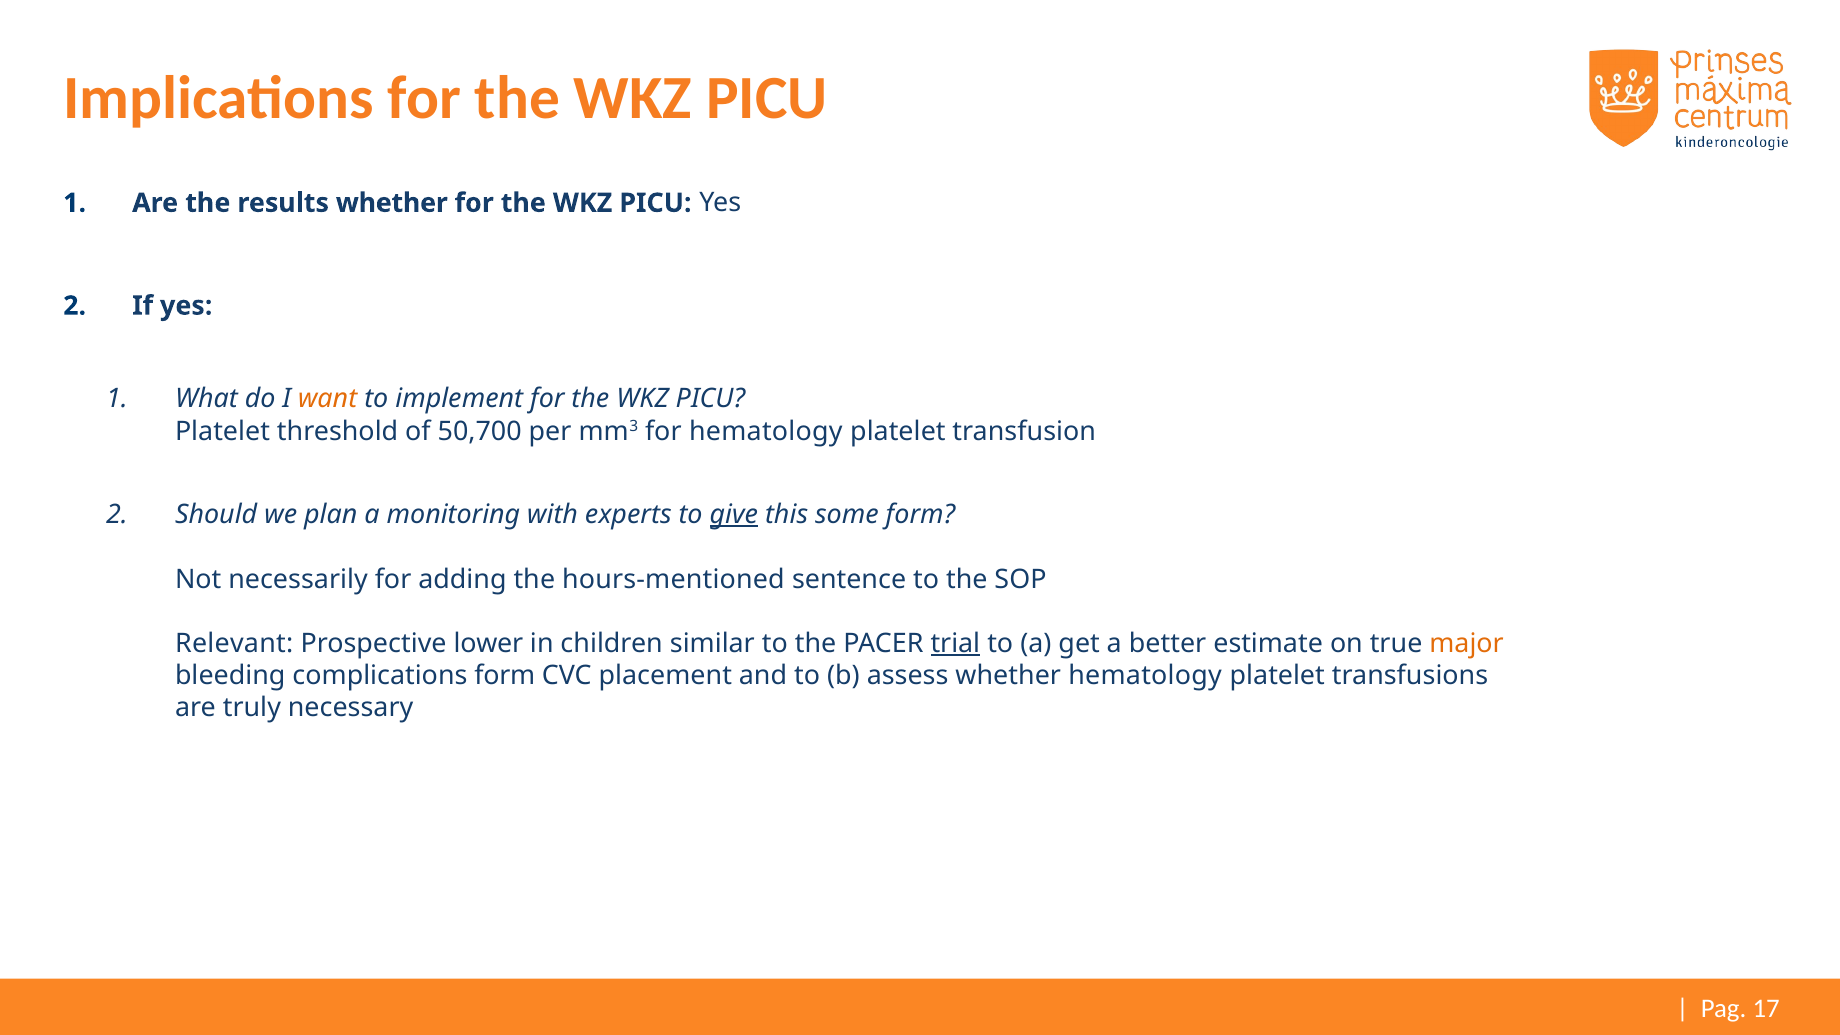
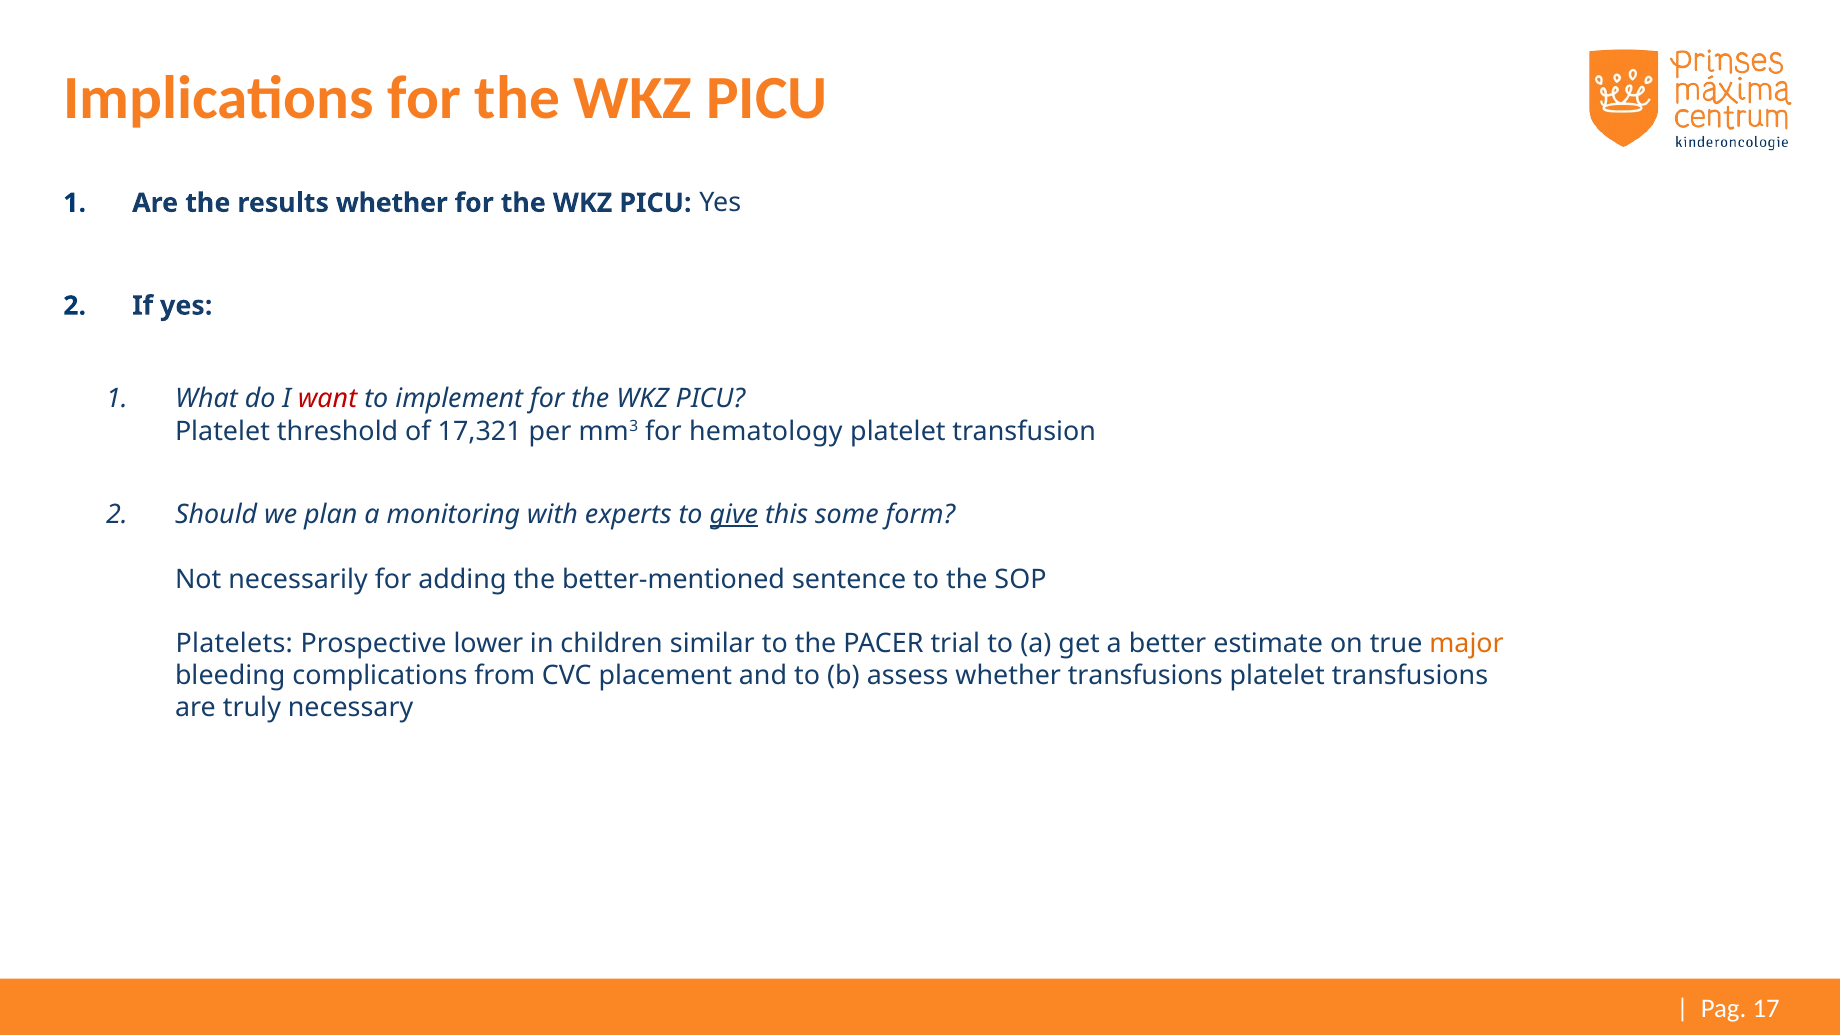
want colour: orange -> red (328, 399)
50,700: 50,700 -> 17,321 (480, 431)
hours-mentioned: hours-mentioned -> better-mentioned (673, 579)
Relevant: Relevant -> Platelets (234, 644)
trial underline: present -> none (955, 644)
complications form: form -> from (505, 676)
whether hematology: hematology -> transfusions (1145, 676)
